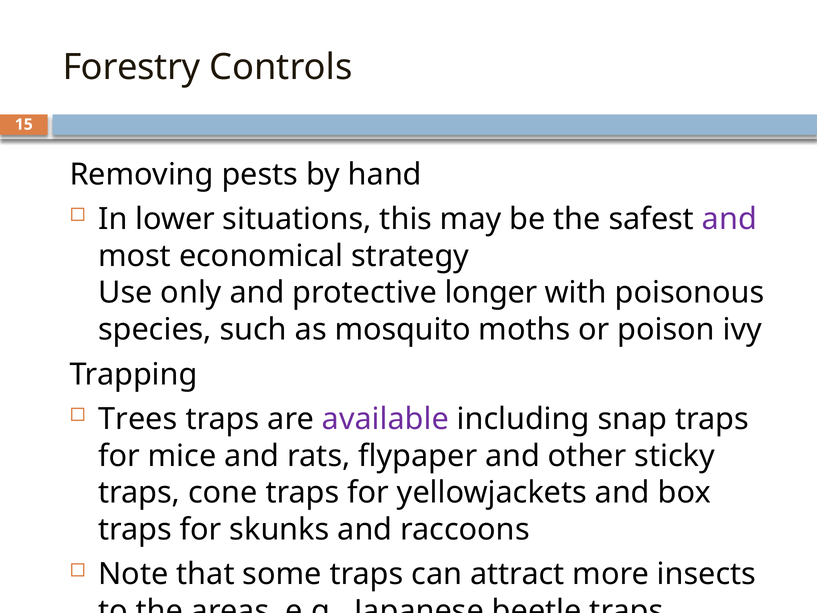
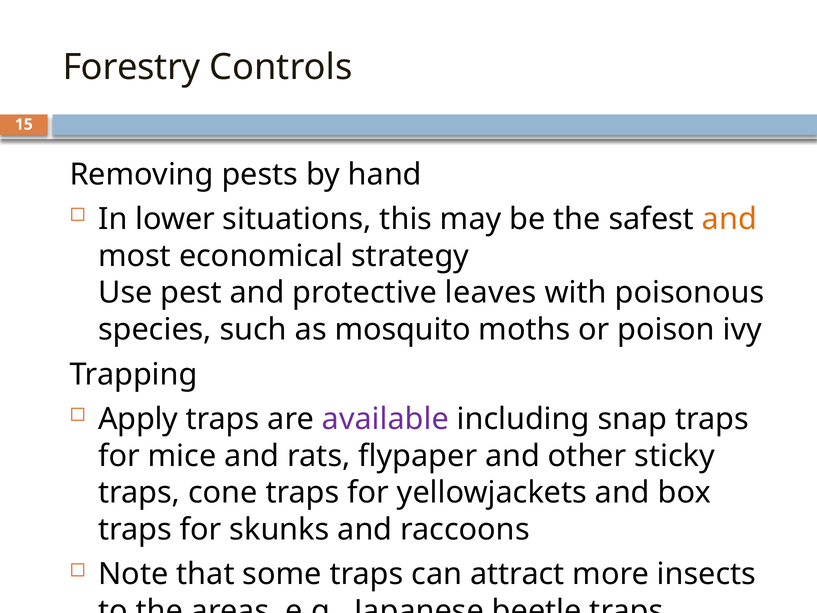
and colour: purple -> orange (729, 219)
only: only -> pest (191, 293)
longer: longer -> leaves (491, 293)
Trees: Trees -> Apply (138, 419)
